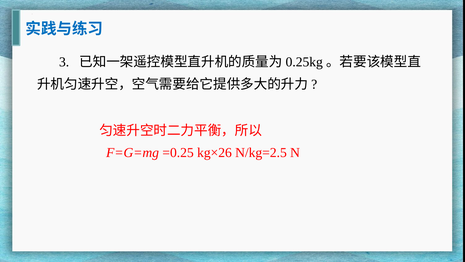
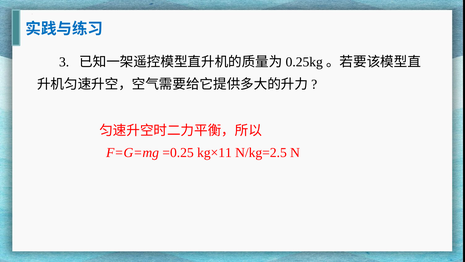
kg×26: kg×26 -> kg×11 (214, 152)
